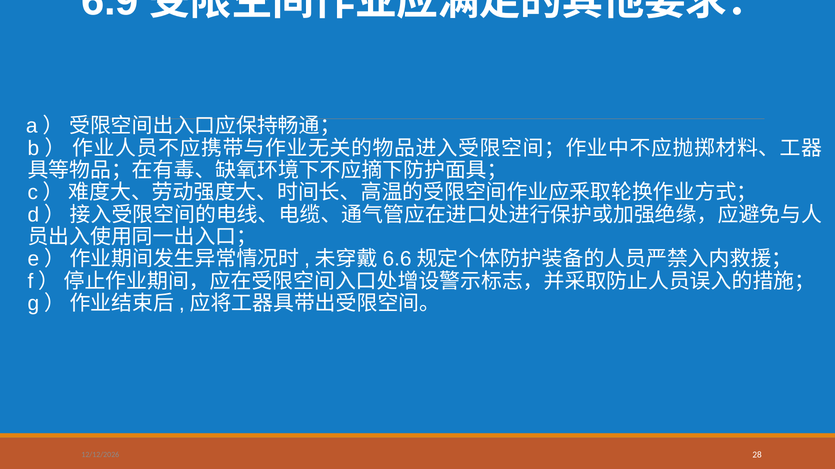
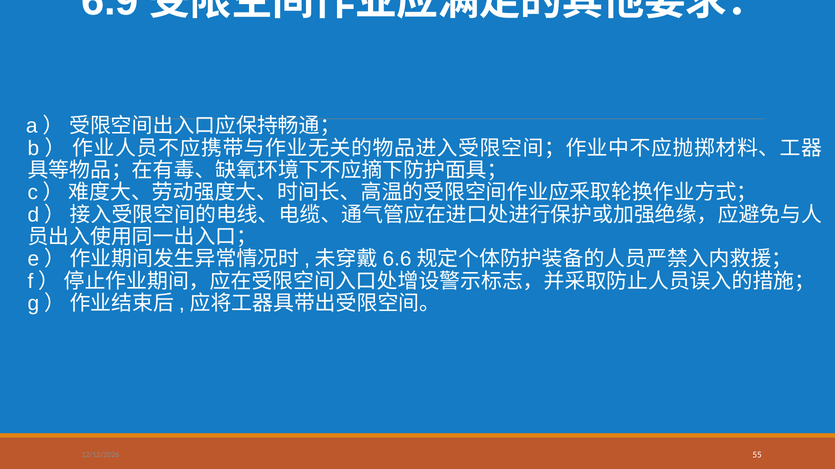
28: 28 -> 55 (757, 455)
